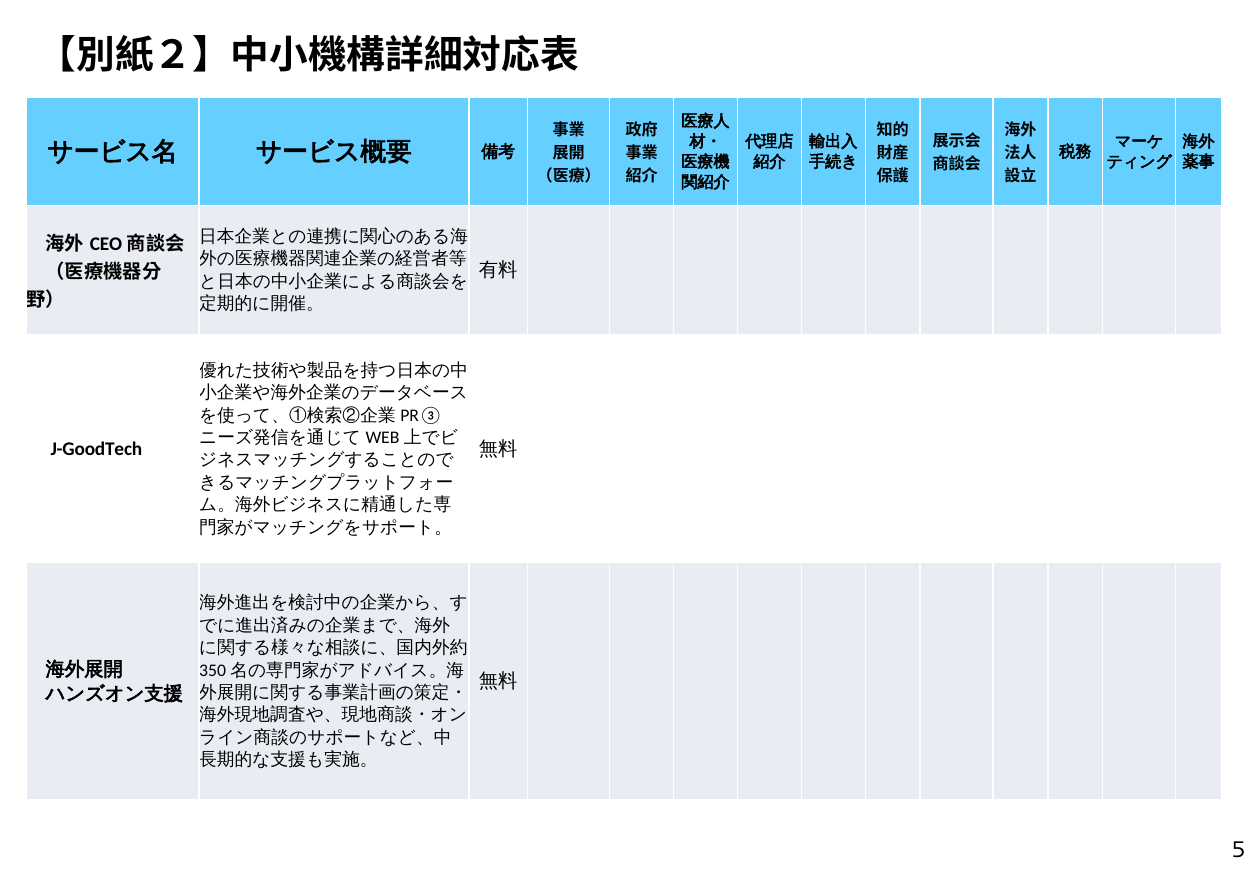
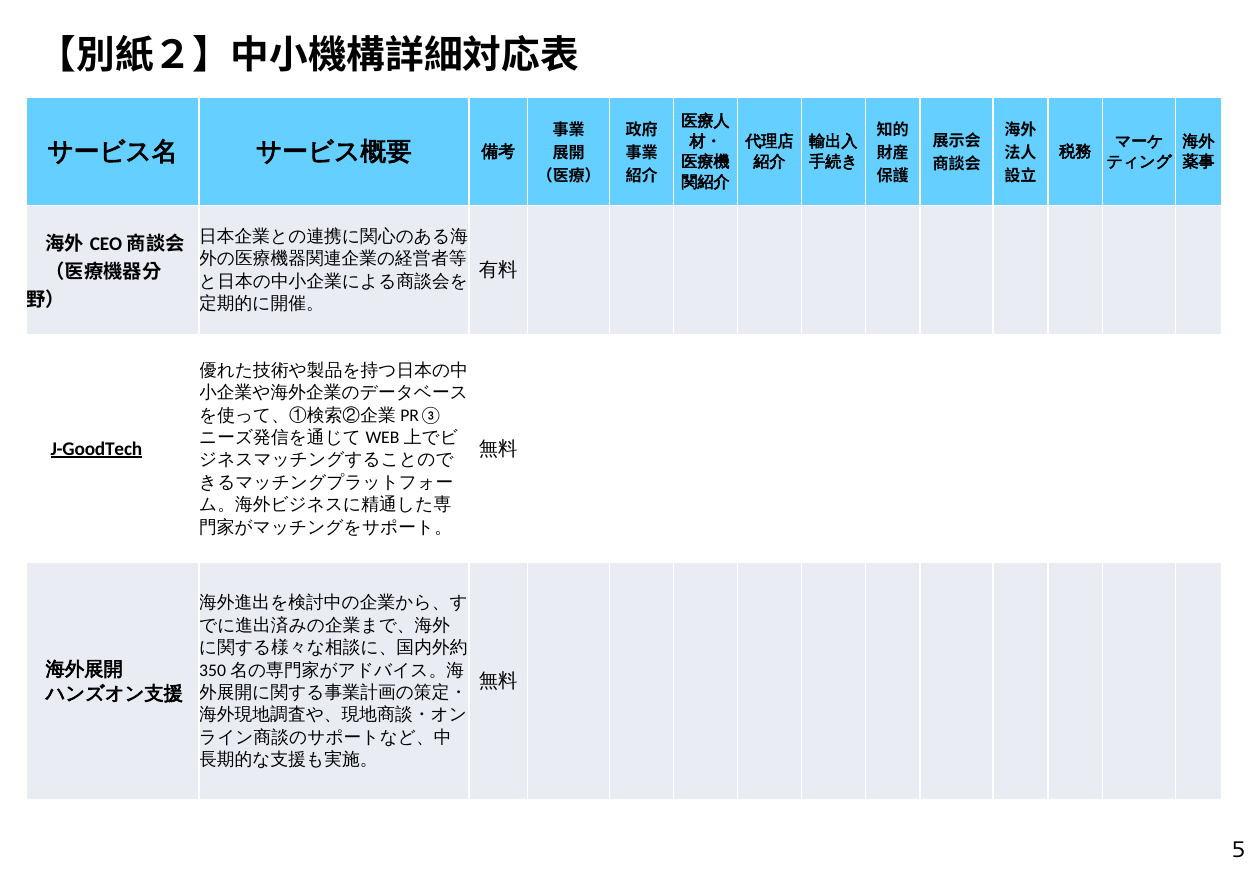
J-GoodTech underline: none -> present (96, 448)
